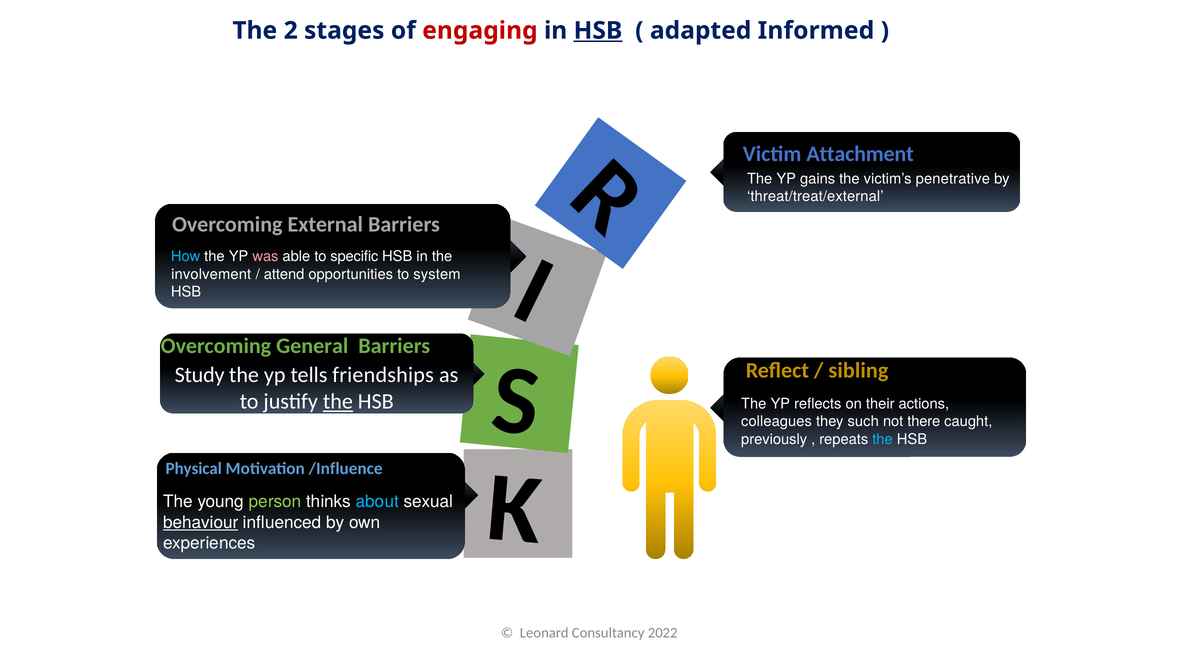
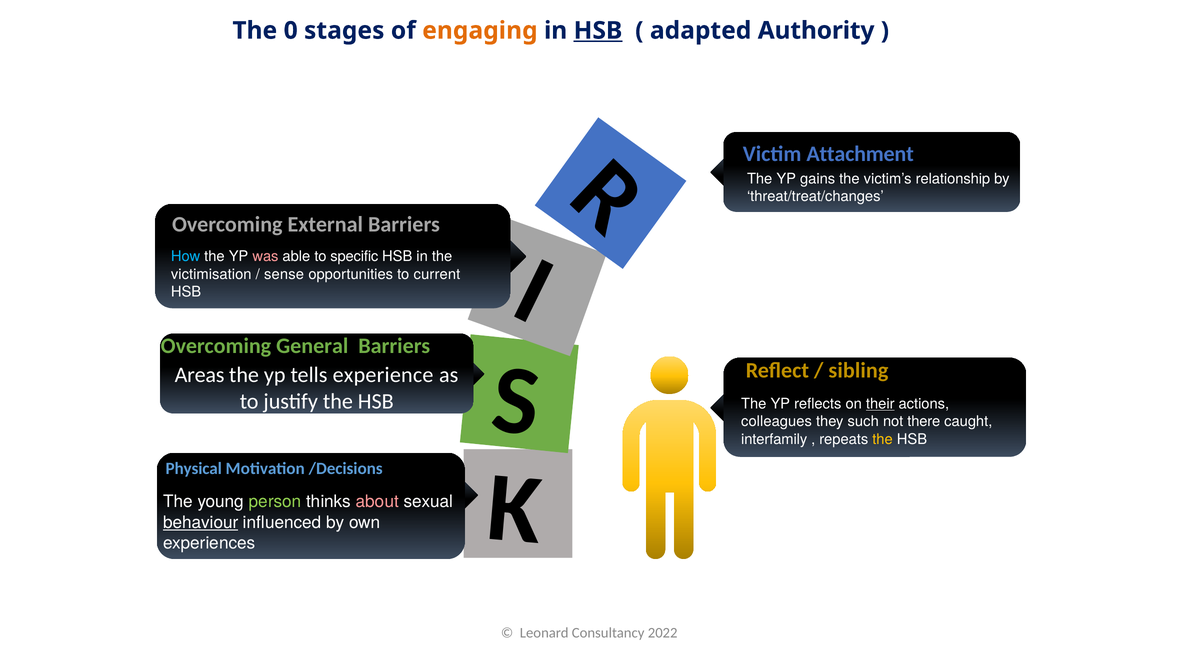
2: 2 -> 0 (291, 31)
engaging colour: red -> orange (480, 31)
Informed: Informed -> Authority (816, 31)
penetrative: penetrative -> relationship (953, 179)
threat/treat/external: threat/treat/external -> threat/treat/changes (815, 196)
involvement: involvement -> victimisation (211, 274)
attend: attend -> sense (284, 274)
system: system -> current (437, 274)
Study: Study -> Areas (200, 375)
friendships: friendships -> experience (383, 375)
the underline: present -> none (338, 402)
their underline: none -> present (880, 404)
previously: previously -> interfamily (774, 439)
the colour: light blue -> yellow (883, 439)
/Influence: /Influence -> /Decisions (346, 469)
about colour: light blue -> pink (377, 502)
